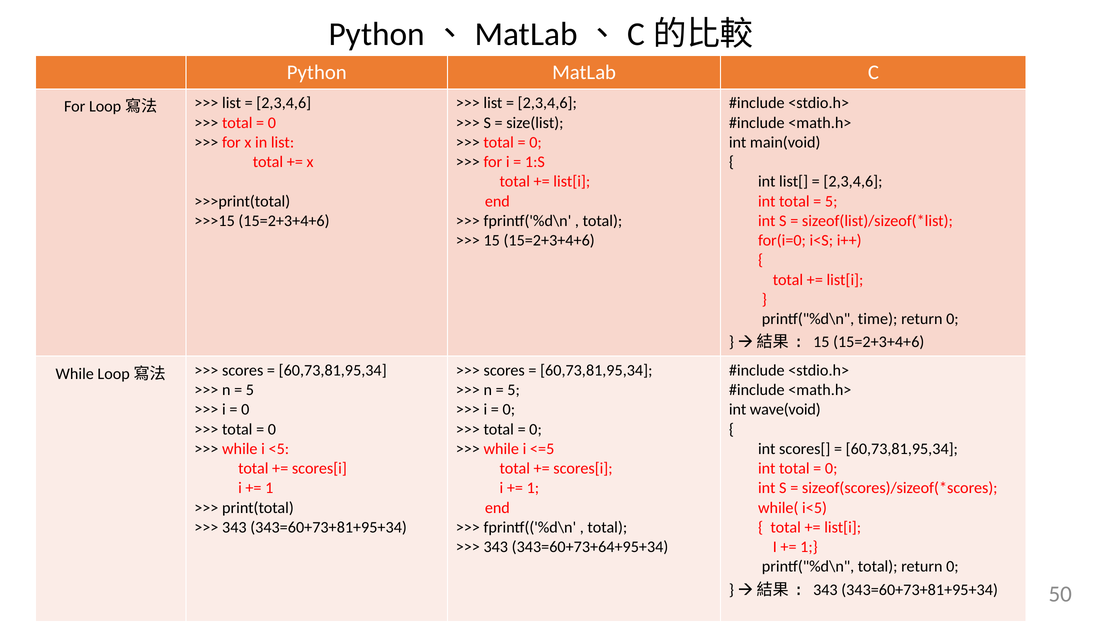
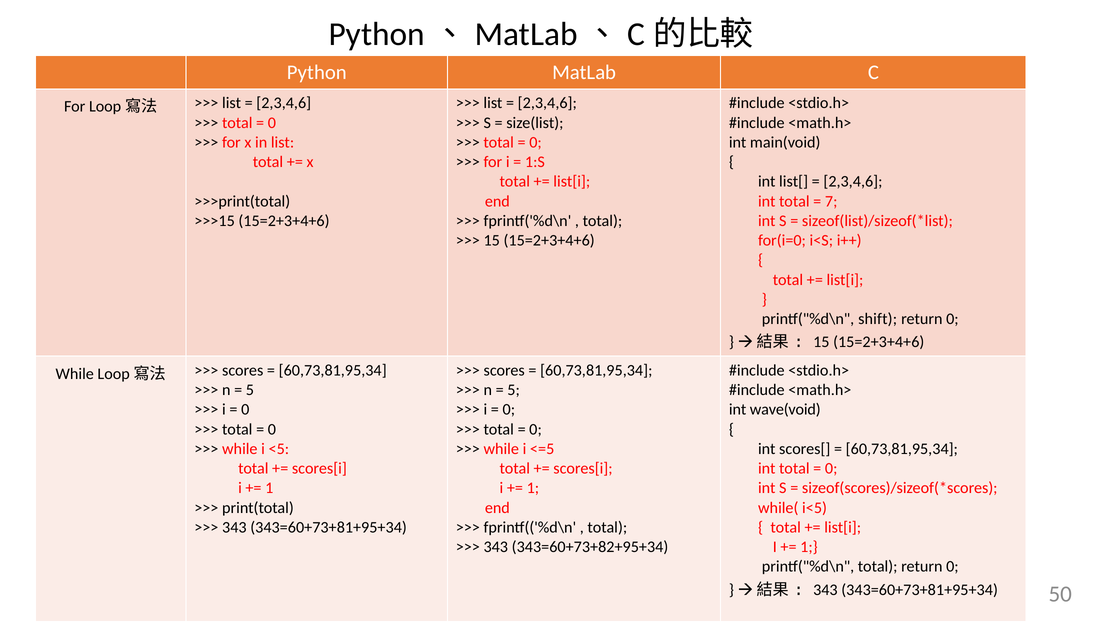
5: 5 -> 7 (831, 201)
time: time -> shift (878, 319)
343=60+73+64+95+34: 343=60+73+64+95+34 -> 343=60+73+82+95+34 (590, 547)
